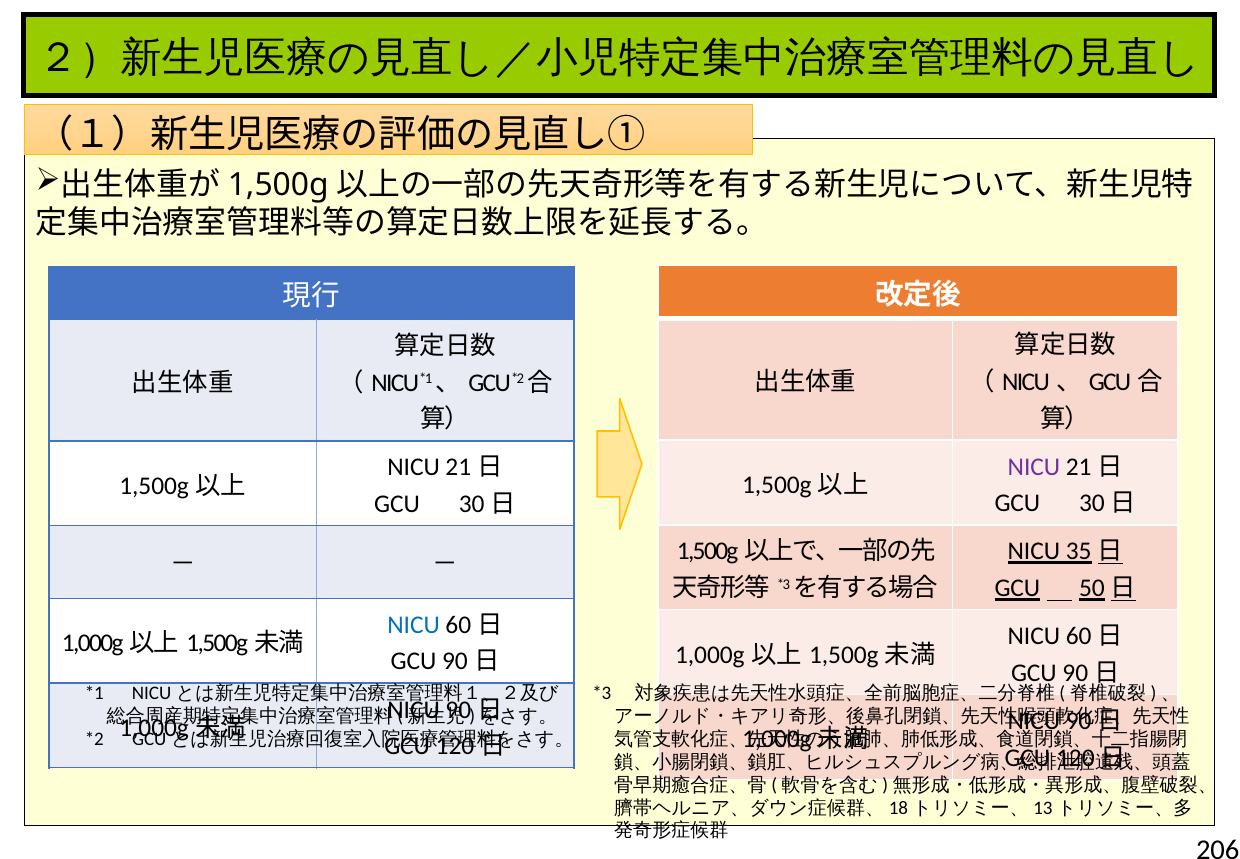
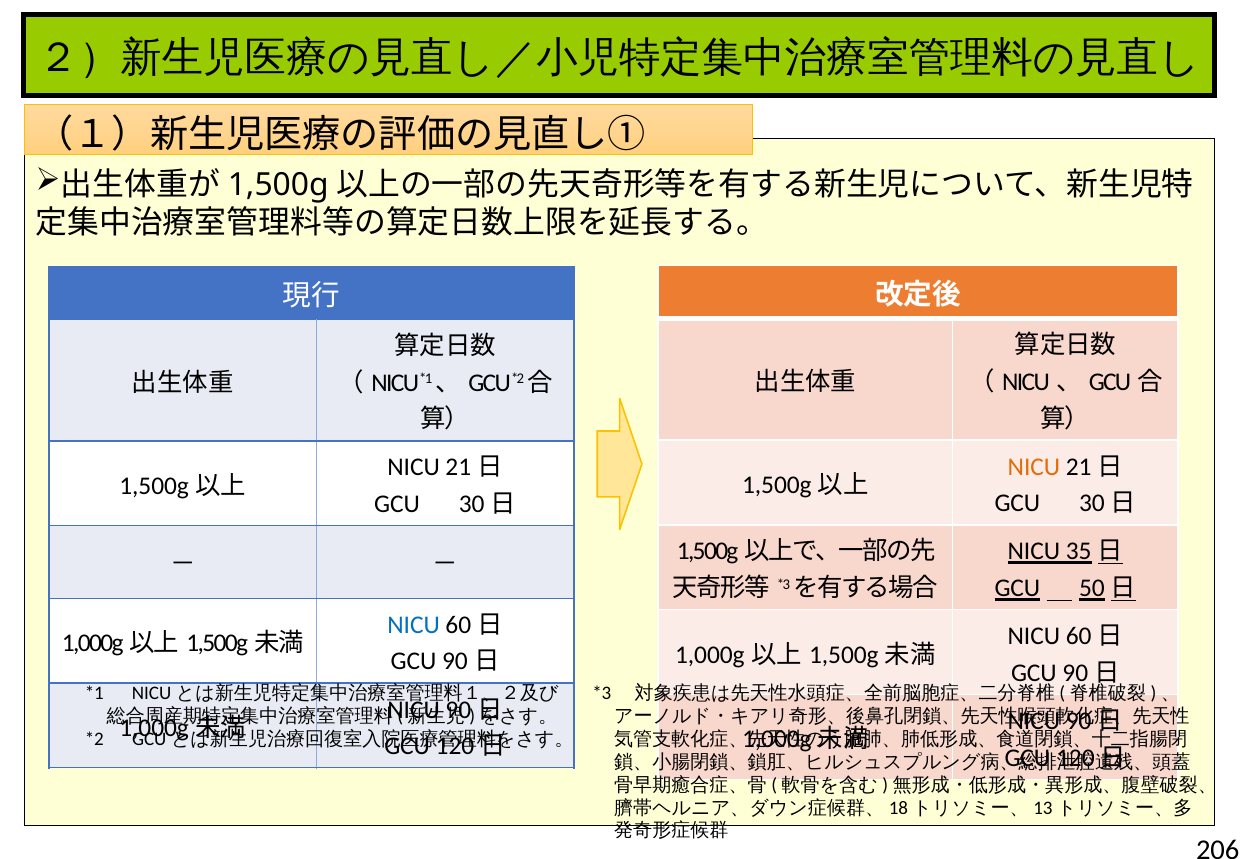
NICU colour: purple -> orange (1034, 466)
